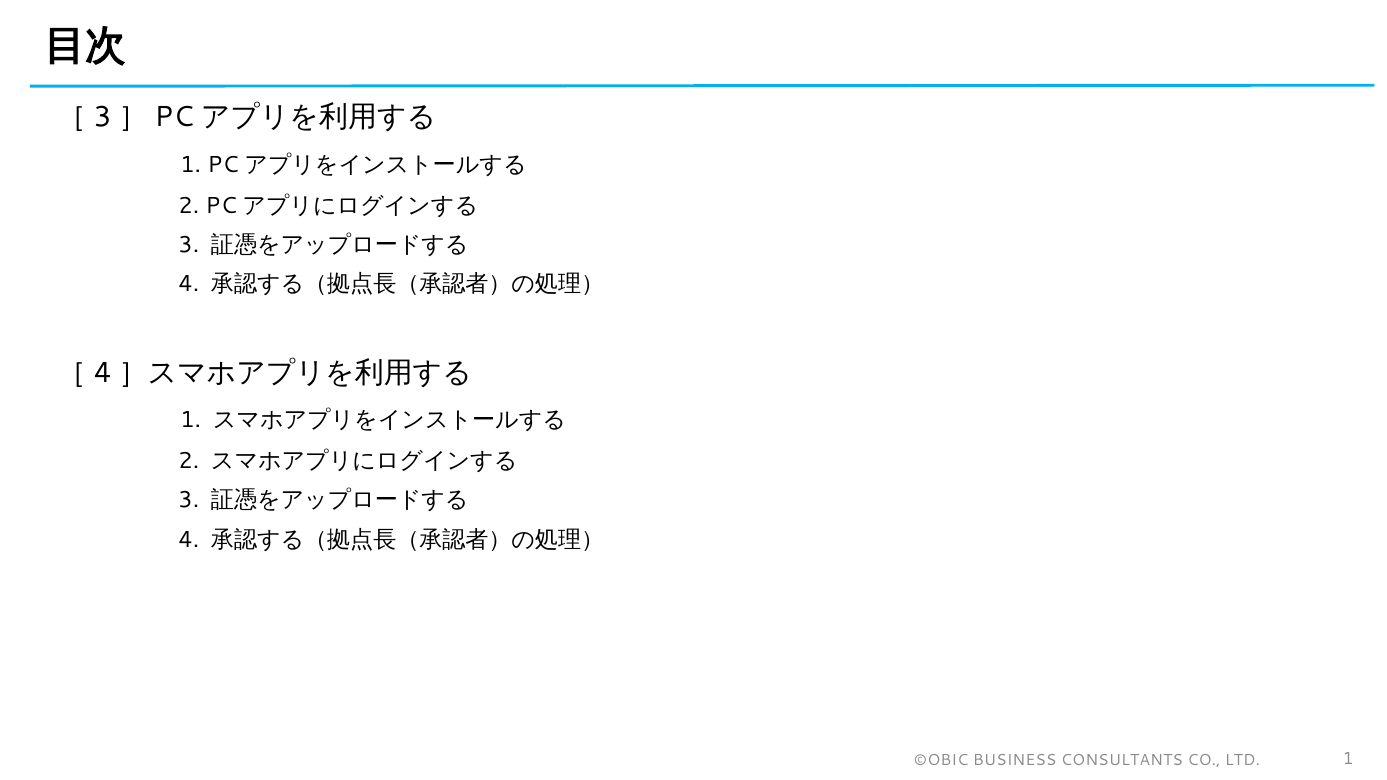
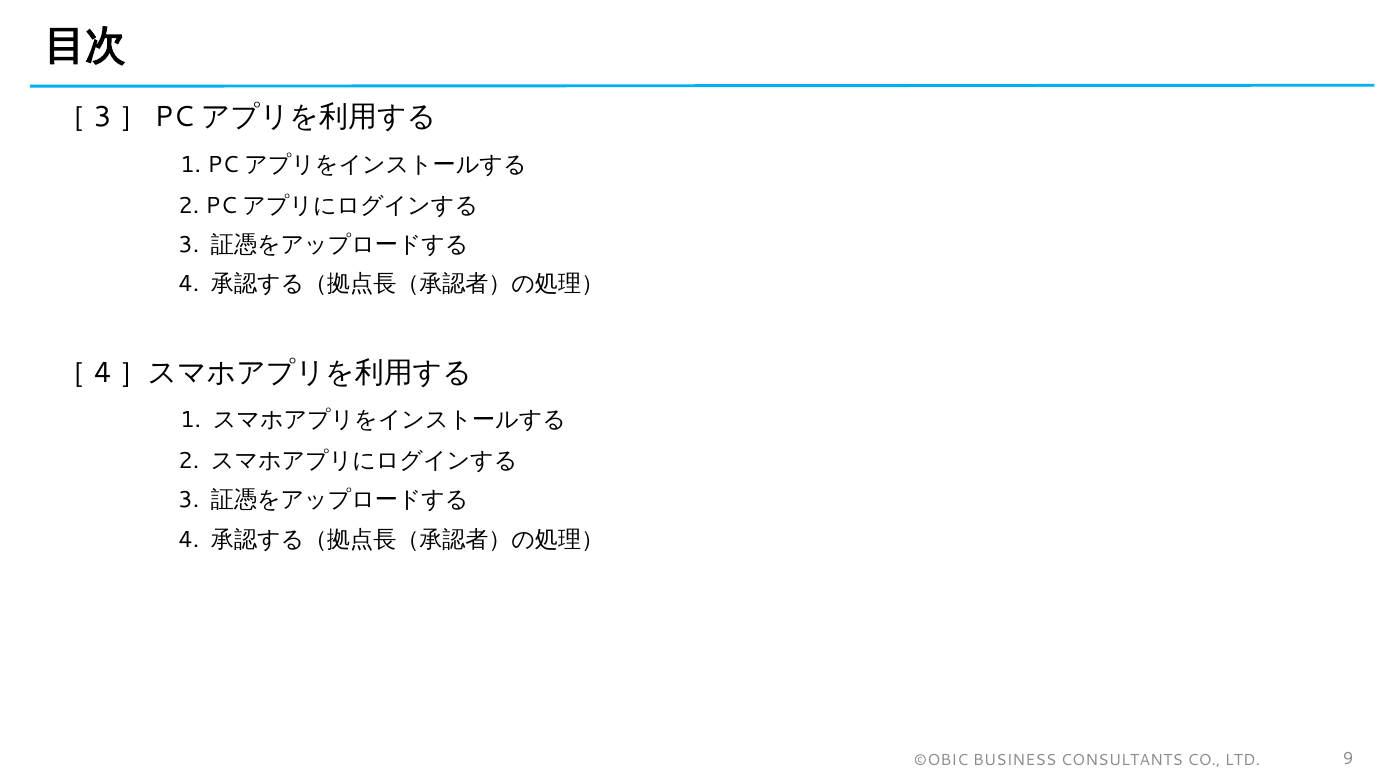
LTD 1: 1 -> 9 (1348, 759)
